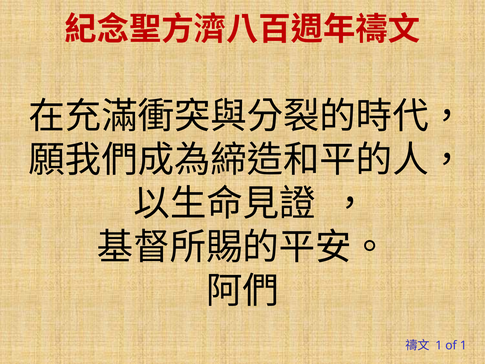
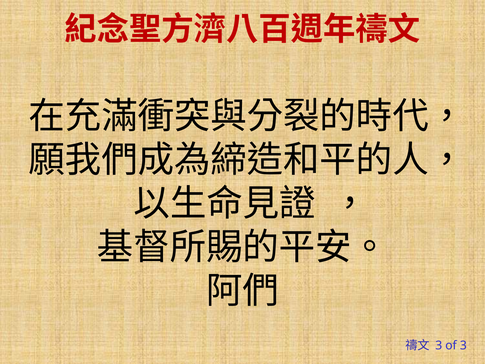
1: 1 -> 3 (439, 345)
of 1: 1 -> 3 (463, 345)
